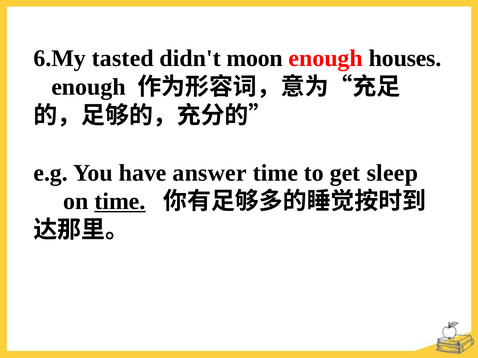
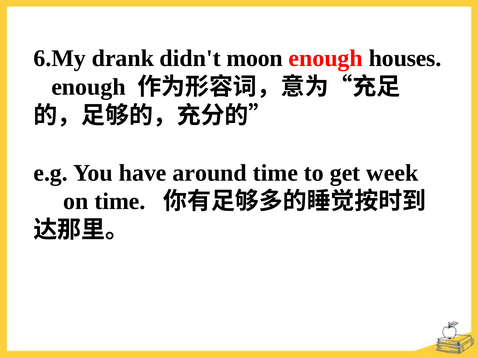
tasted: tasted -> drank (123, 58)
answer: answer -> around (210, 173)
sleep: sleep -> week (392, 173)
time underline: present -> none (120, 202)
